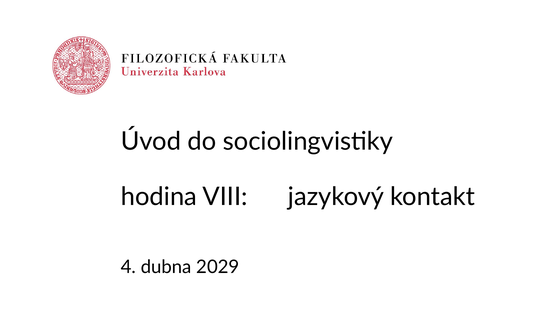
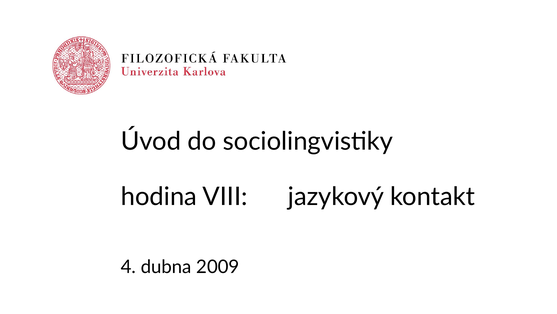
2029: 2029 -> 2009 (218, 266)
